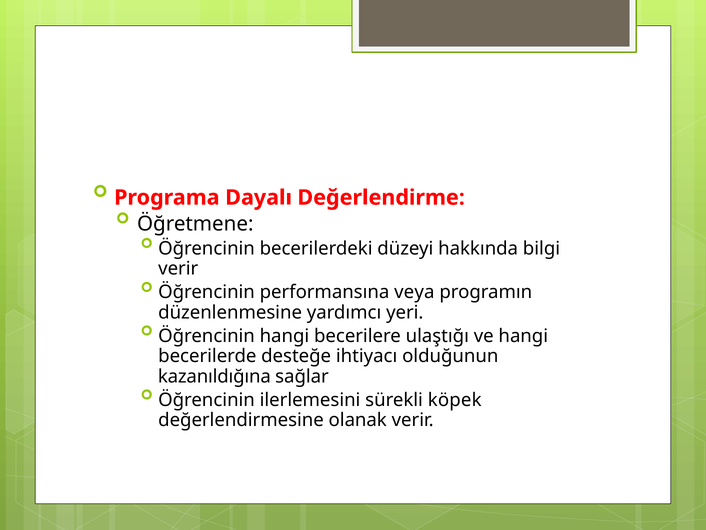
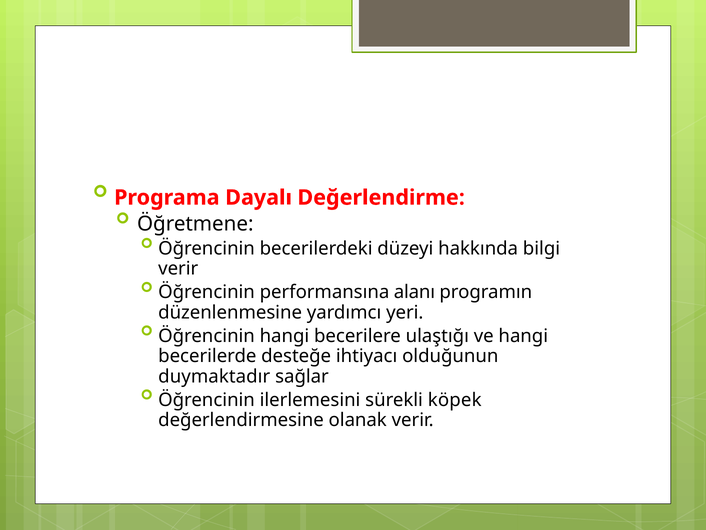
veya: veya -> alanı (414, 292)
kazanıldığına: kazanıldığına -> duymaktadır (214, 376)
